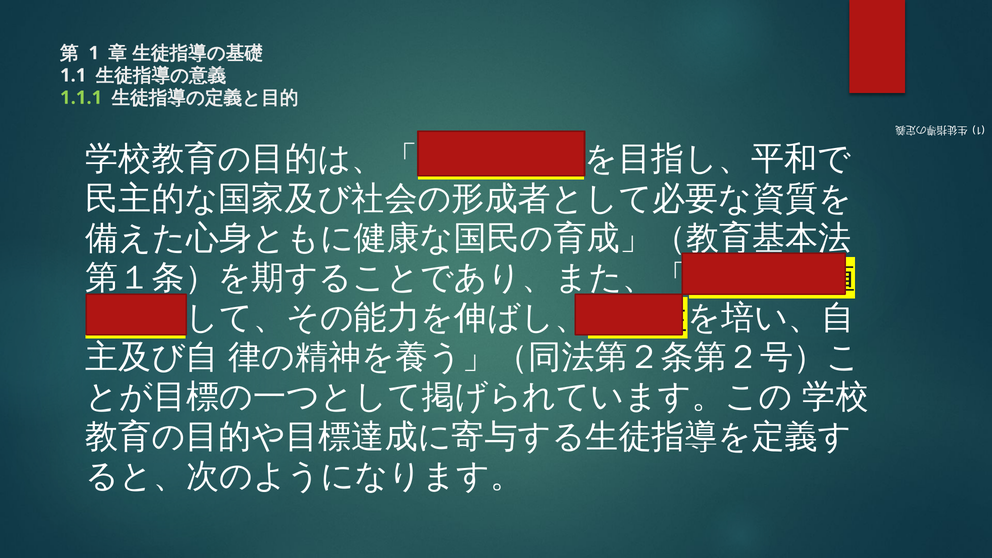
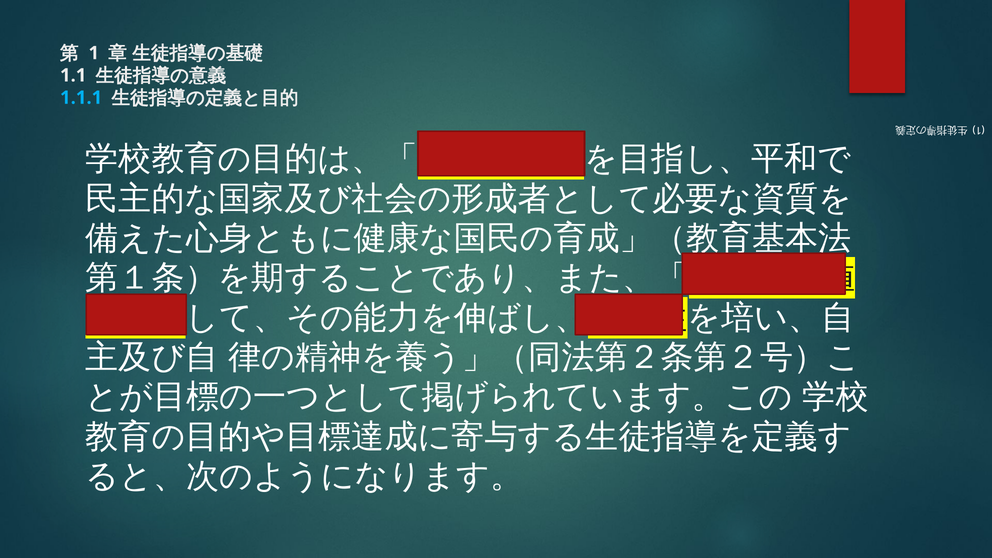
1.1.1 colour: light green -> light blue (81, 98)
